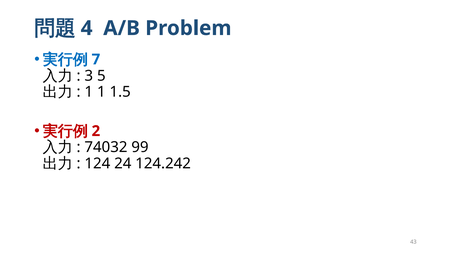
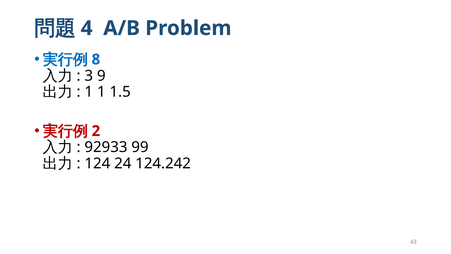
7: 7 -> 8 (96, 59)
5: 5 -> 9 (101, 76)
74032: 74032 -> 92933 (106, 147)
